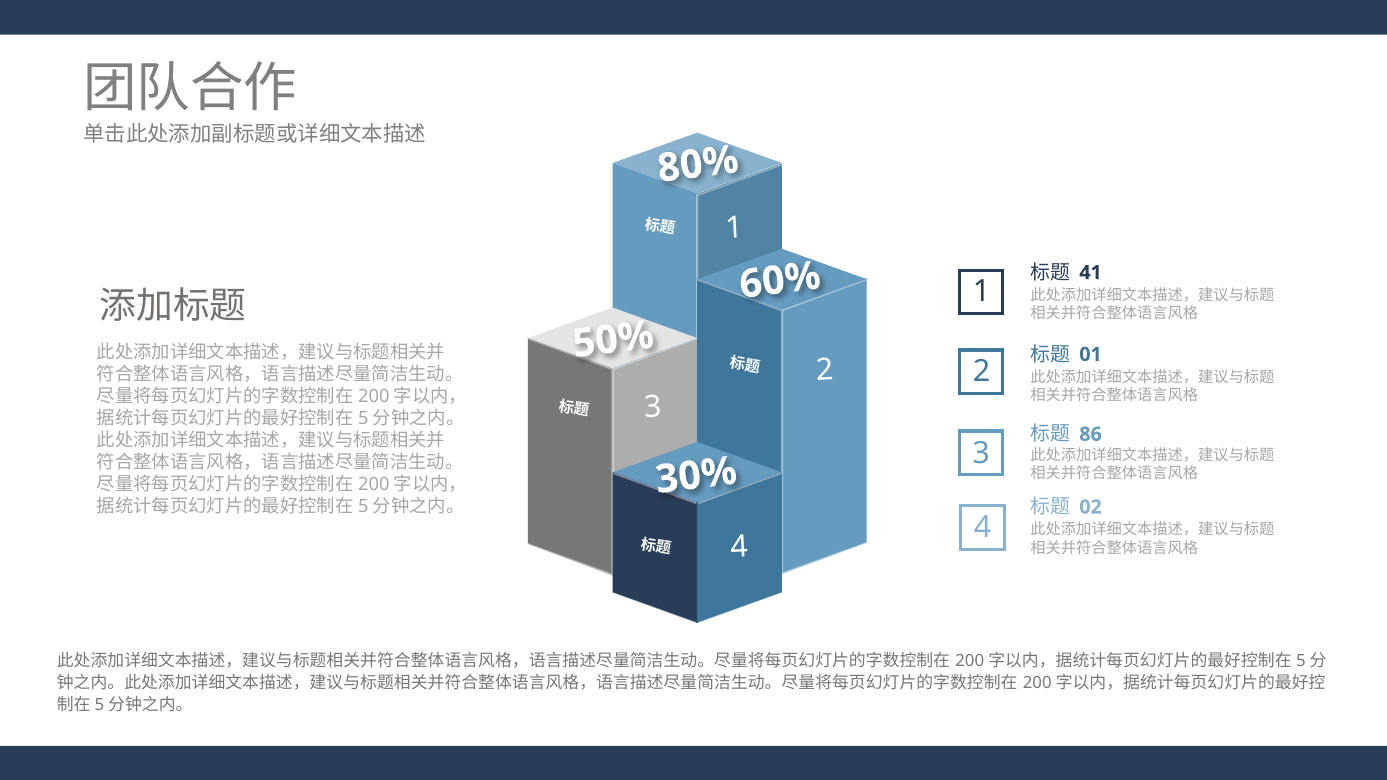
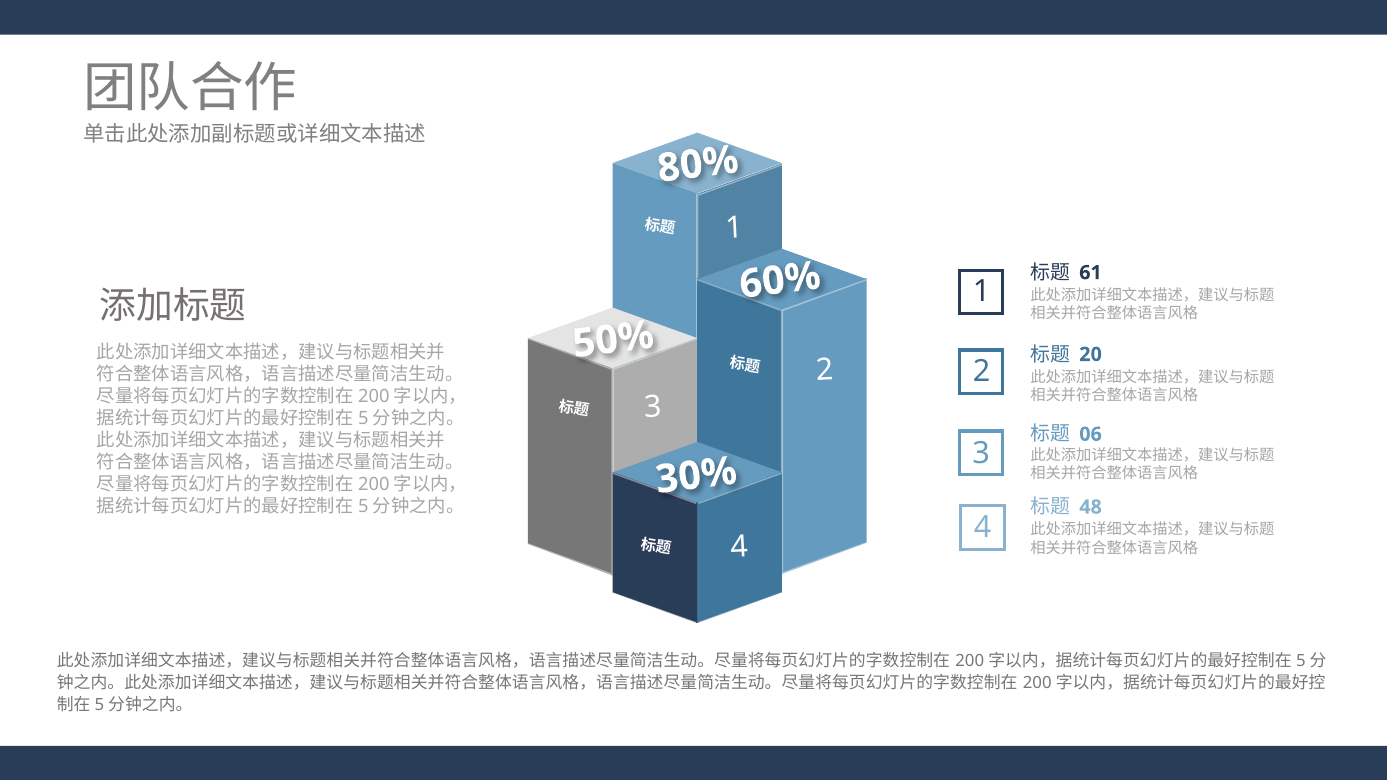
41: 41 -> 61 (1091, 273)
01: 01 -> 20 (1091, 354)
86: 86 -> 06 (1091, 434)
02: 02 -> 48 (1091, 507)
